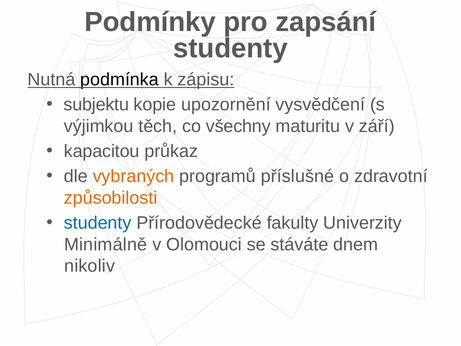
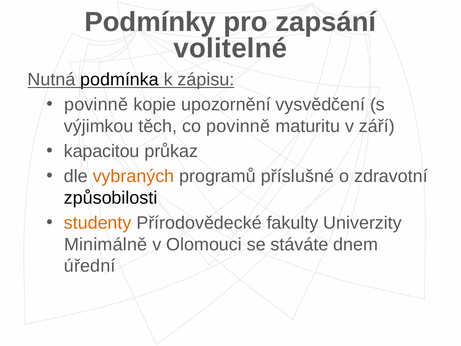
studenty: studenty -> volitelné (230, 48)
subjektu: subjektu -> povinně (96, 105)
co všechny: všechny -> povinně (238, 126)
způsobilosti colour: orange -> black (111, 198)
studenty colour: blue -> orange (98, 223)
nikoliv: nikoliv -> úřední (90, 266)
